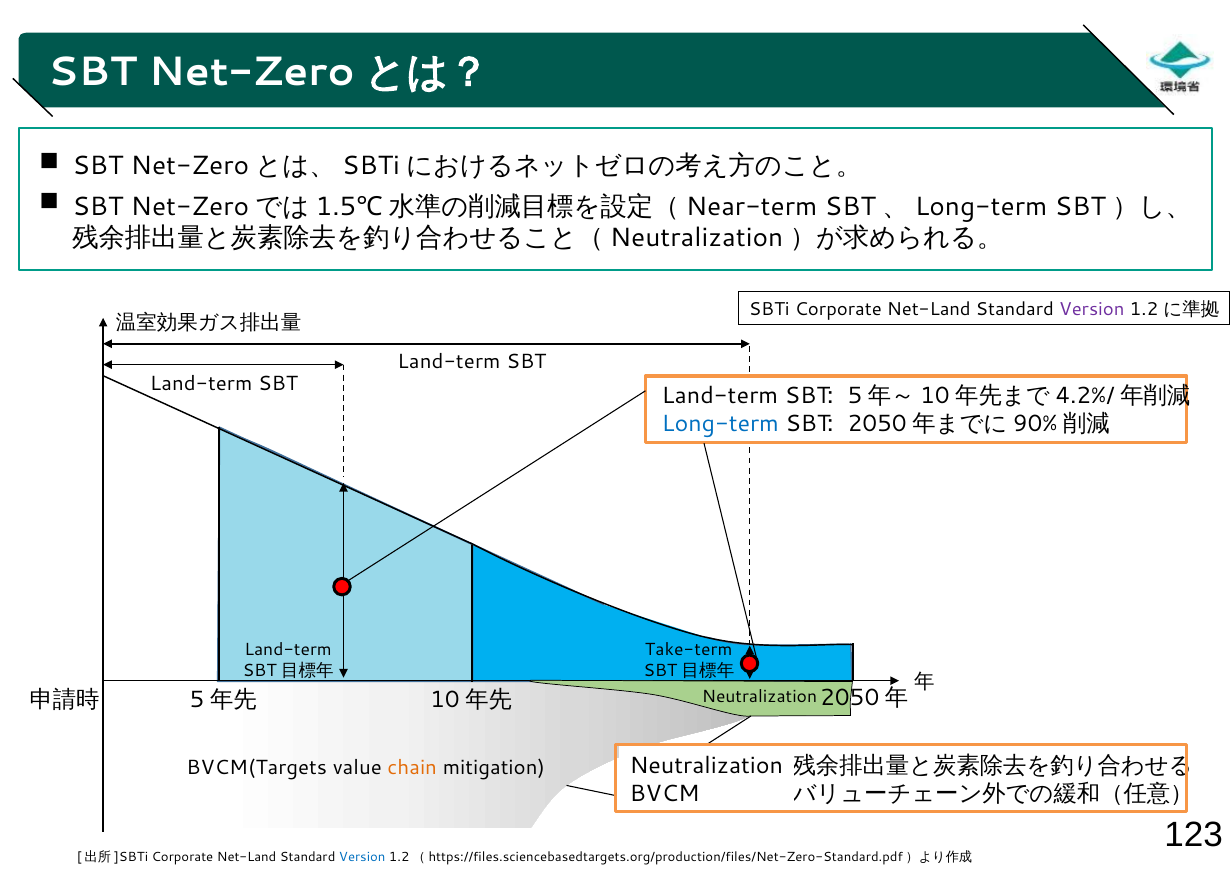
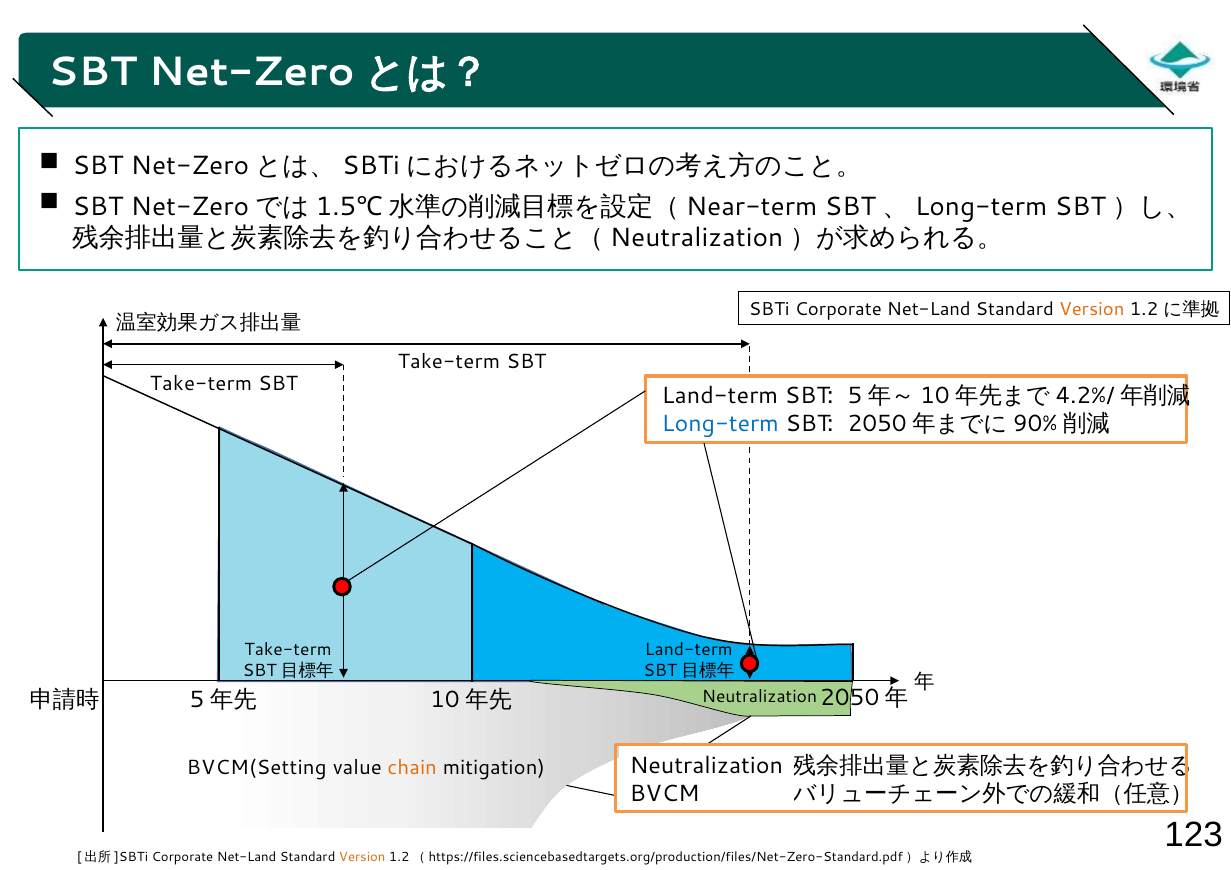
Version colour: purple -> orange (1092, 309)
Land-term: Land-term -> Take-term (449, 362)
Land-term: Land-term -> Take-term (201, 384)
Land-term: Land-term -> Take-term (288, 650)
Take-term: Take-term -> Land-term (689, 650)
BVCM(Targets: BVCM(Targets -> BVCM(Setting (257, 768)
Version colour: blue -> orange (362, 858)
